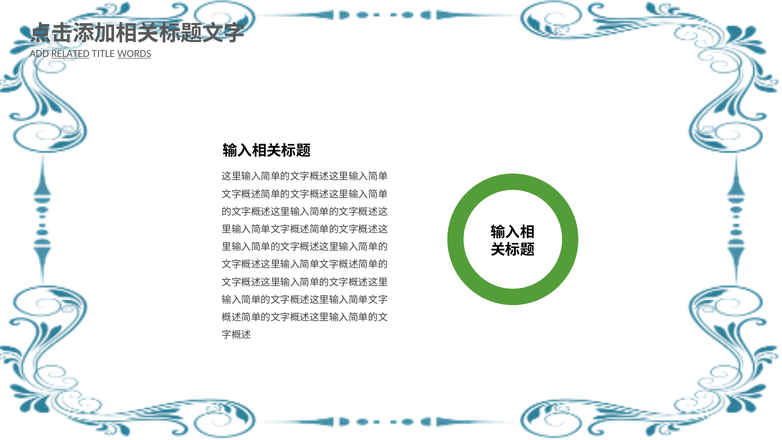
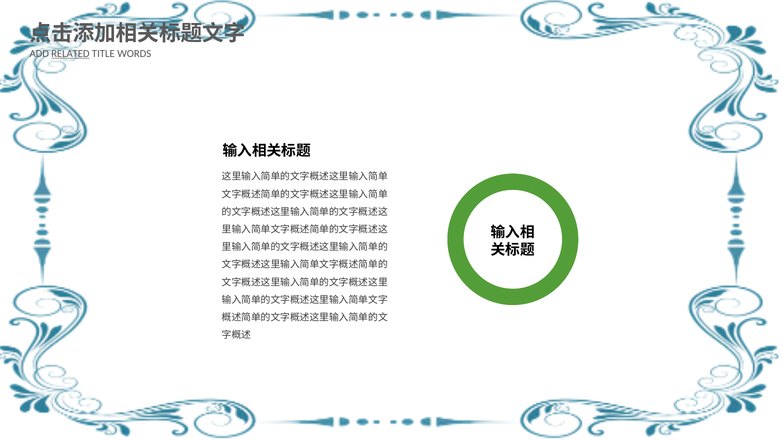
WORDS underline: present -> none (134, 54)
